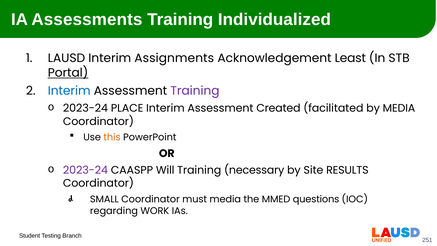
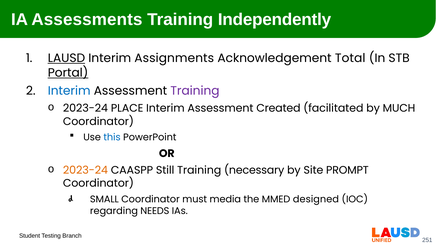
Individualized: Individualized -> Independently (274, 20)
LAUSD underline: none -> present (66, 58)
Least: Least -> Total (350, 58)
by MEDIA: MEDIA -> MUCH (399, 108)
this colour: orange -> blue (112, 137)
2023-24 colour: purple -> orange (85, 170)
Will: Will -> Still (165, 170)
RESULTS: RESULTS -> PROMPT (347, 170)
questions: questions -> designed (316, 199)
WORK: WORK -> NEEDS (155, 211)
